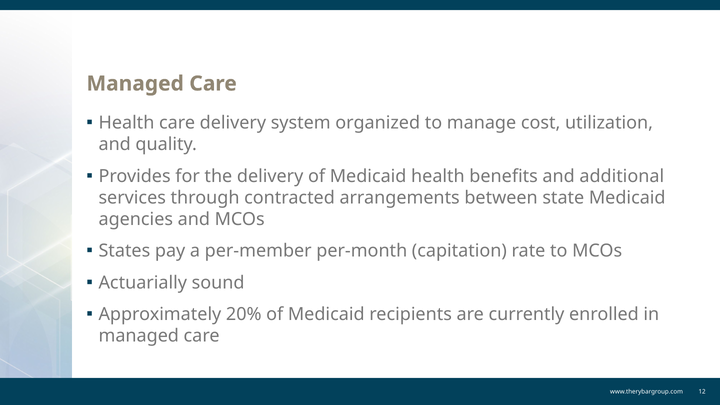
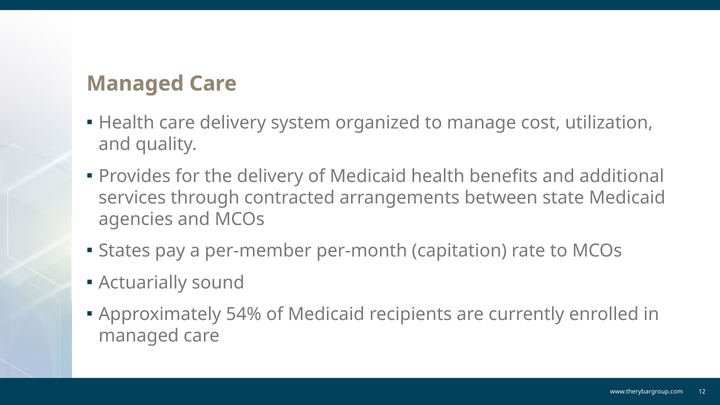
20%: 20% -> 54% (244, 314)
